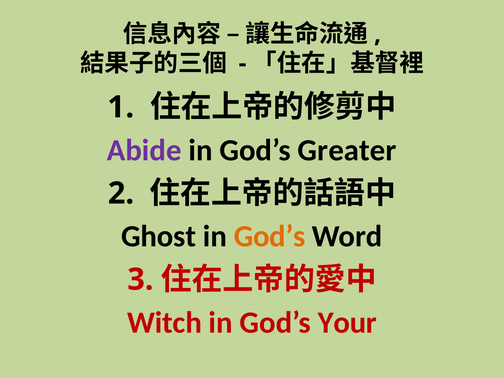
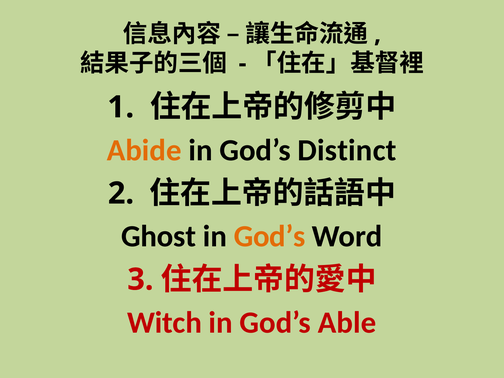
Abide colour: purple -> orange (144, 150)
Greater: Greater -> Distinct (347, 150)
Your: Your -> Able (347, 323)
